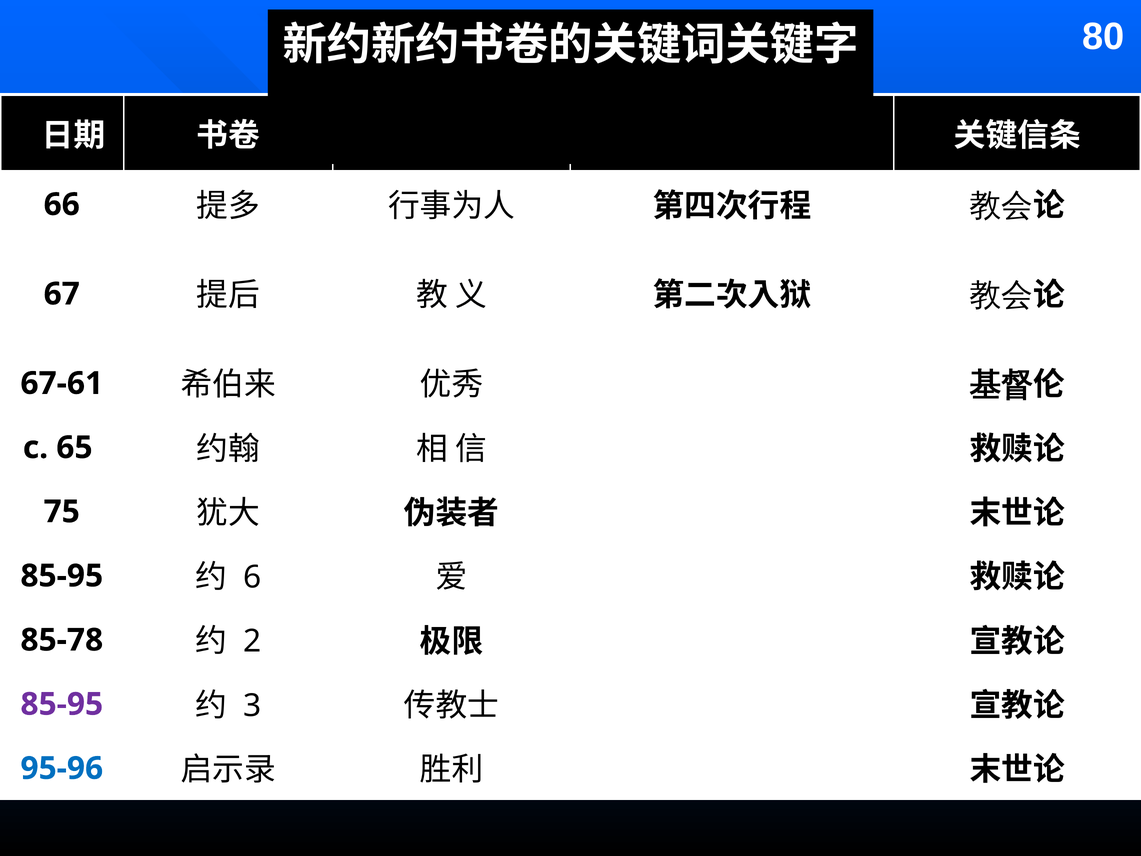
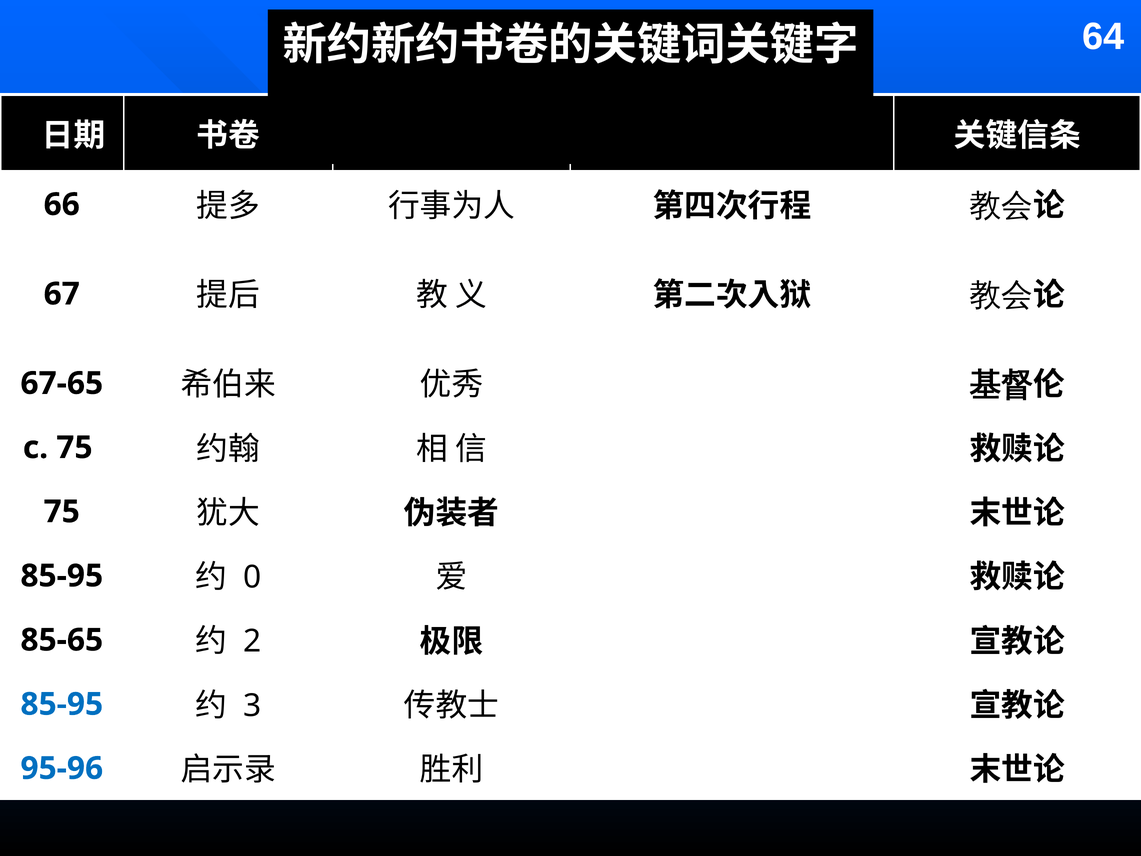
80: 80 -> 64 (1103, 37)
67-61: 67-61 -> 67-65 (62, 383)
c 65: 65 -> 75 (74, 447)
6: 6 -> 0 (252, 577)
85-78: 85-78 -> 85-65 (62, 640)
85-95 colour: purple -> blue (62, 704)
